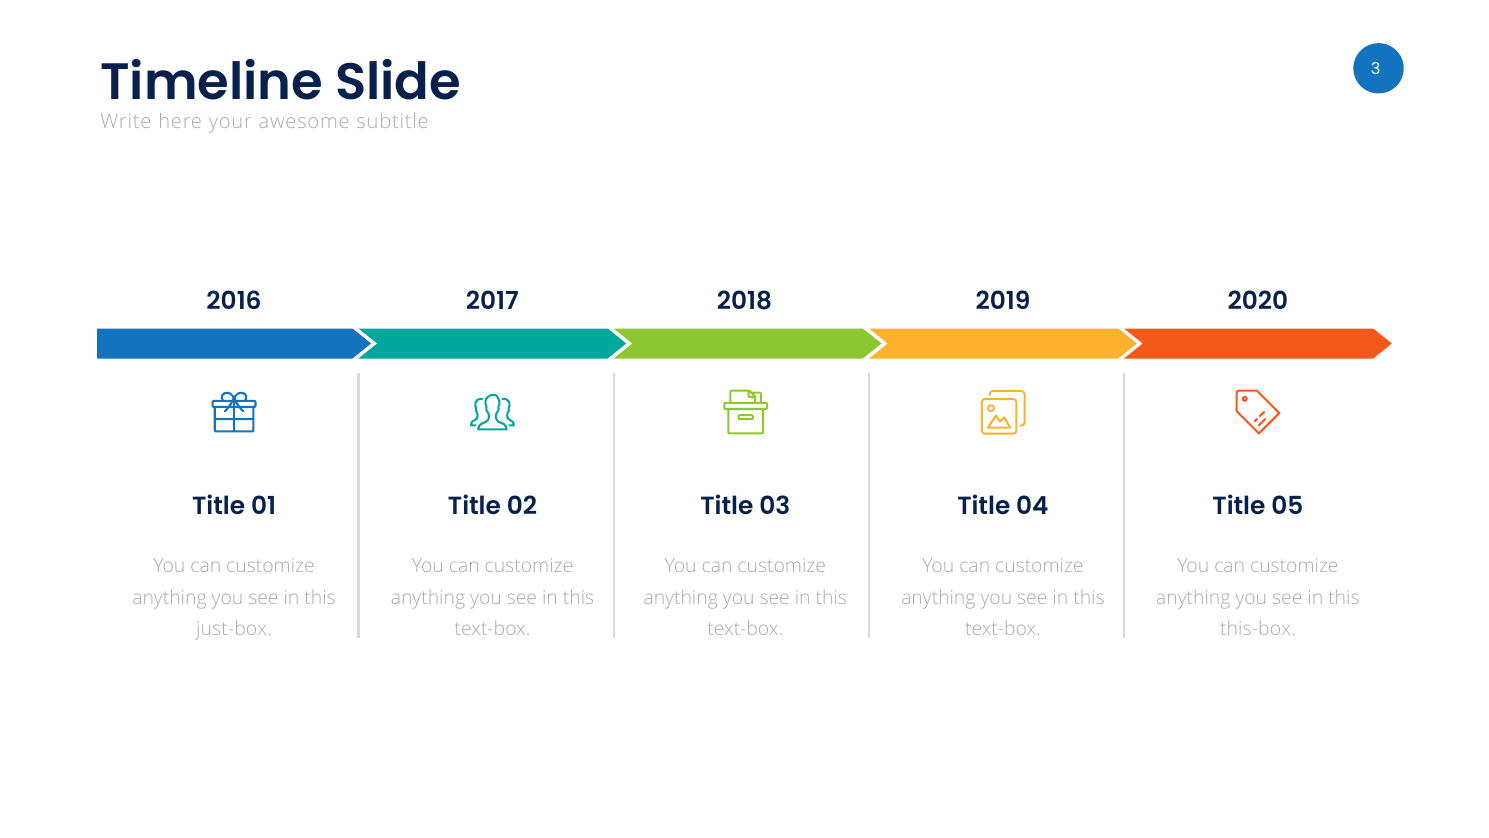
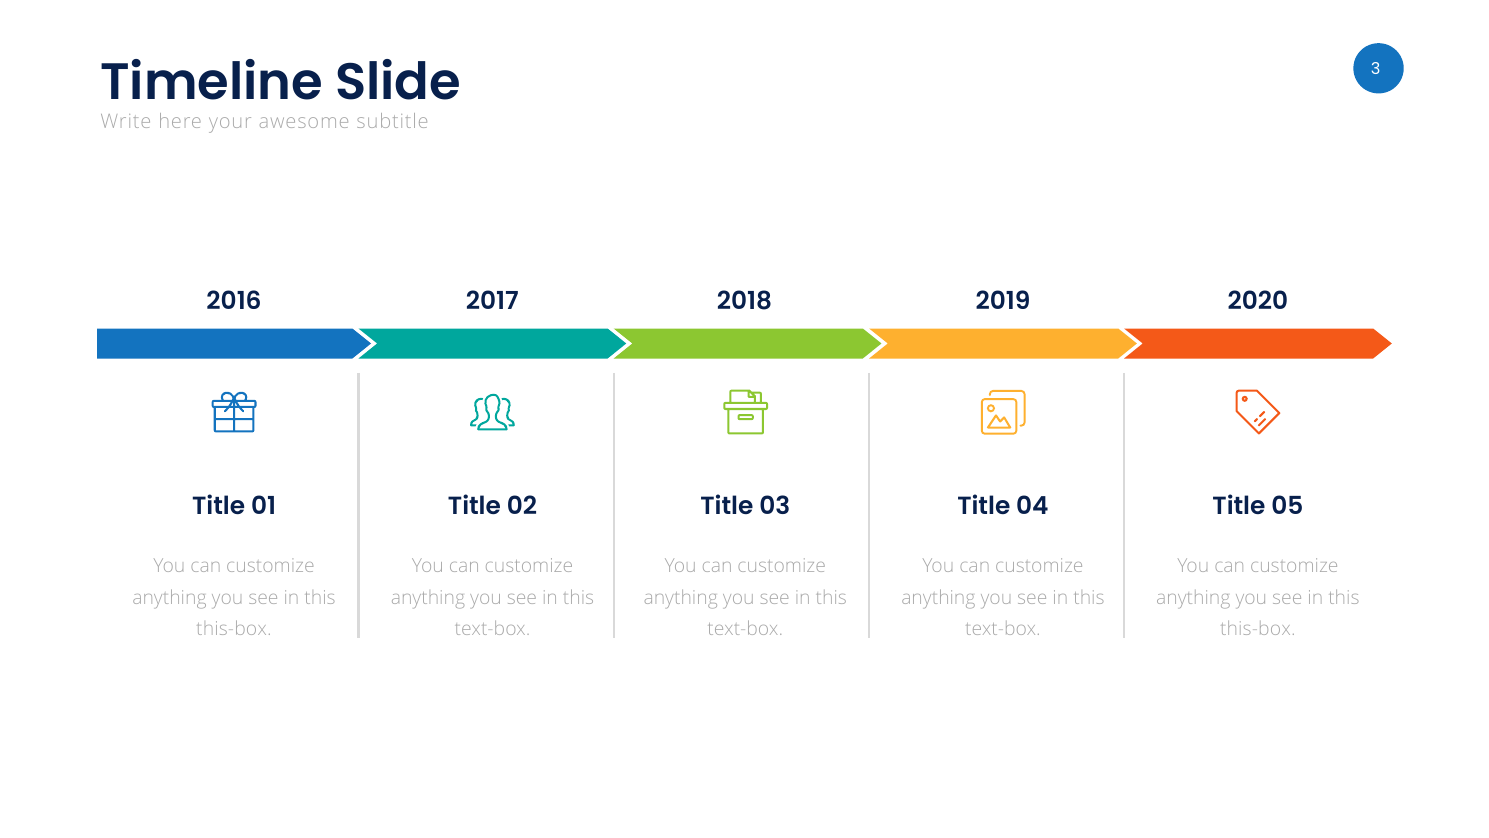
just-box: just-box -> this-box (234, 629)
